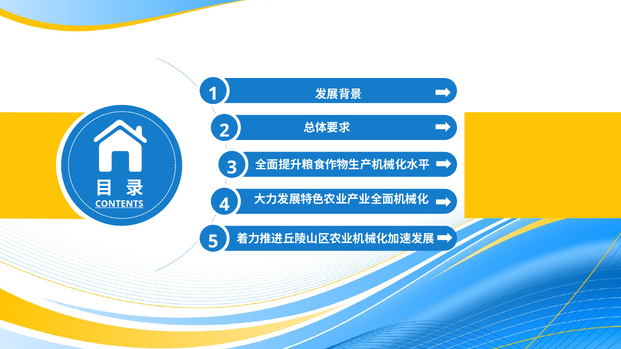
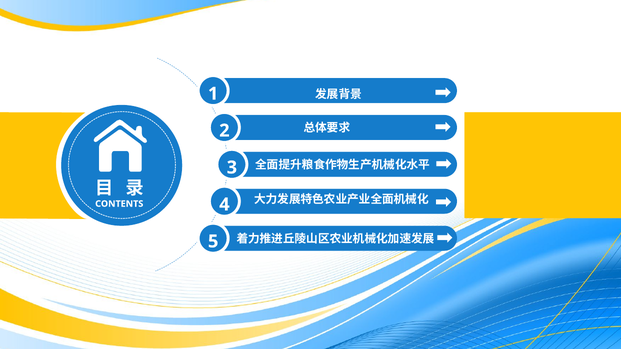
CONTENTS underline: present -> none (119, 204)
